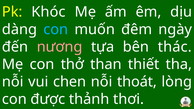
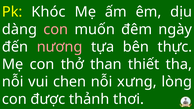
con colour: light blue -> pink (56, 29)
thác: thác -> thực (175, 47)
thoát: thoát -> xưng (137, 82)
